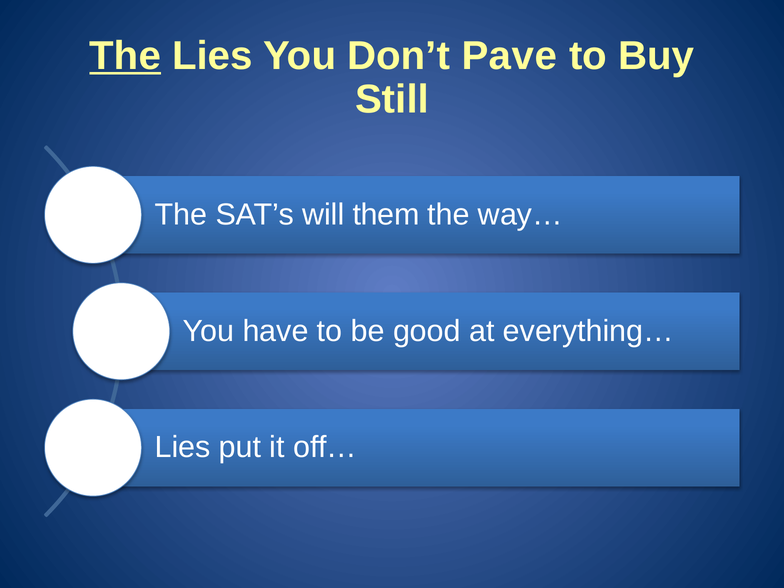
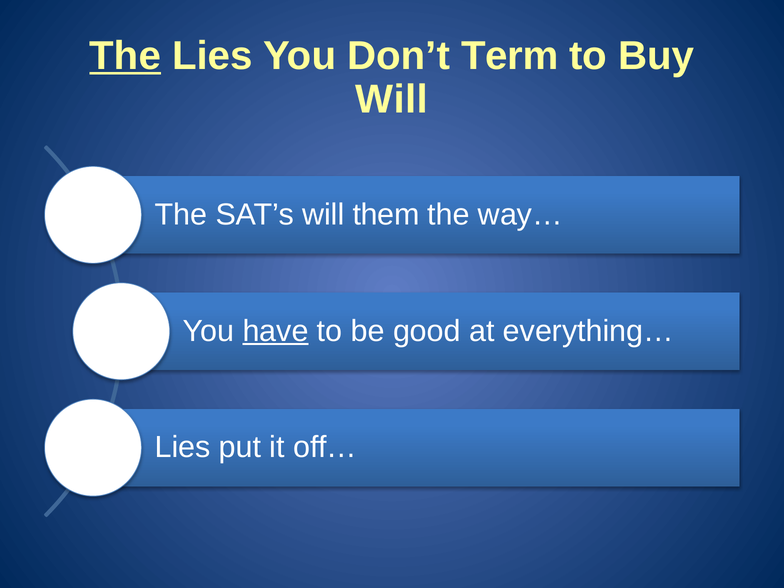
Pave: Pave -> Term (510, 56)
Still: Still -> Will (392, 100)
have underline: none -> present (276, 331)
